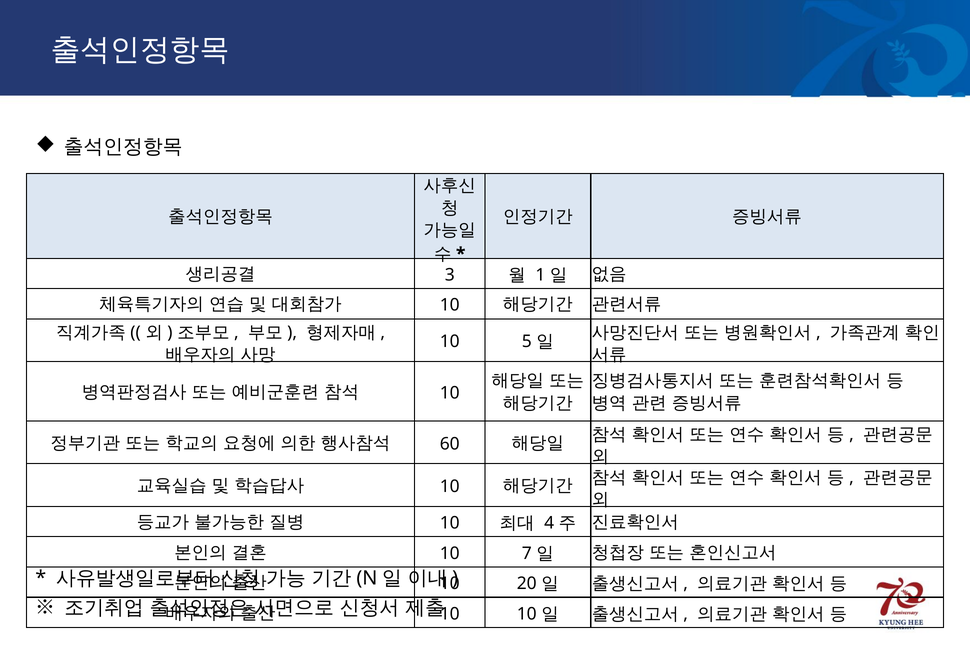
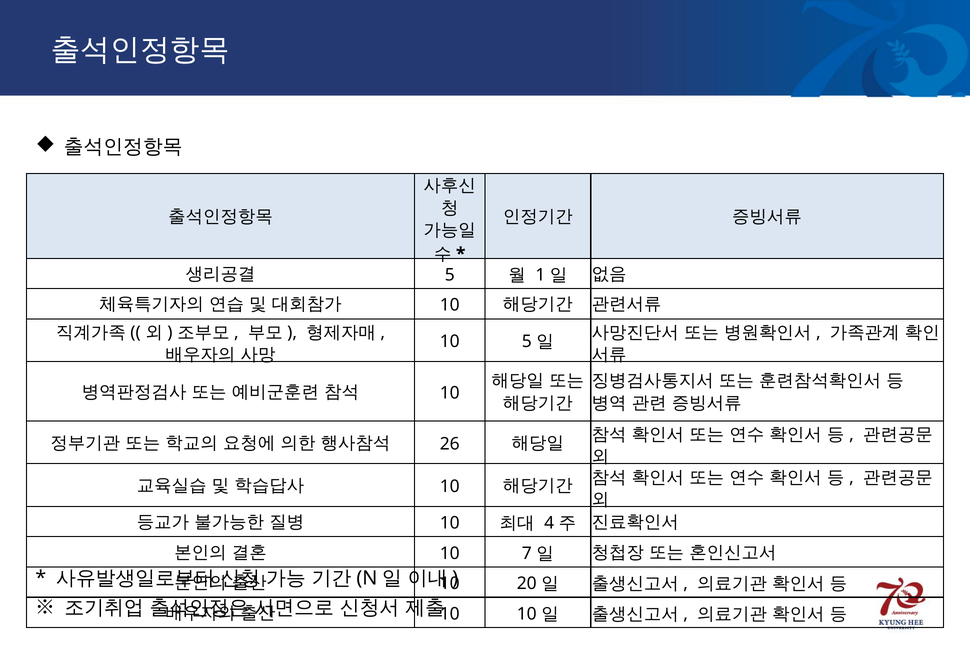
3: 3 -> 5 (450, 275)
60: 60 -> 26 (450, 443)
